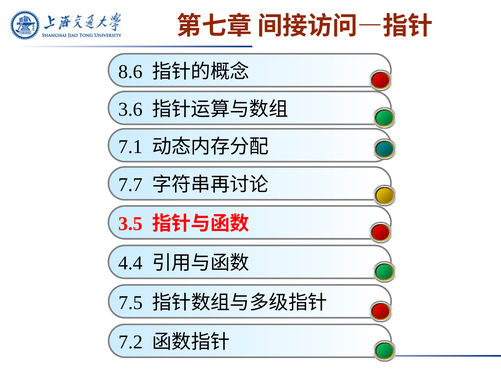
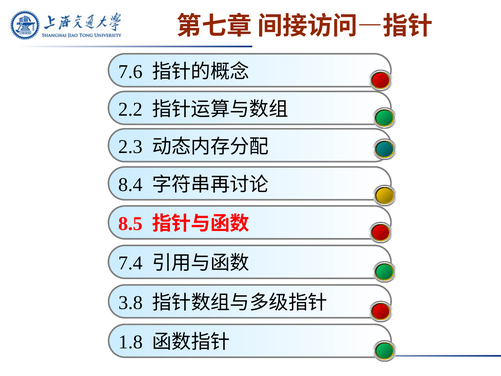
8.6: 8.6 -> 7.6 (130, 72)
3.6: 3.6 -> 2.2 (130, 109)
7.1: 7.1 -> 2.3 (130, 146)
7.7: 7.7 -> 8.4 (130, 185)
3.5: 3.5 -> 8.5 (130, 224)
4.4: 4.4 -> 7.4 (130, 263)
7.5: 7.5 -> 3.8 (131, 302)
7.2: 7.2 -> 1.8 (131, 342)
